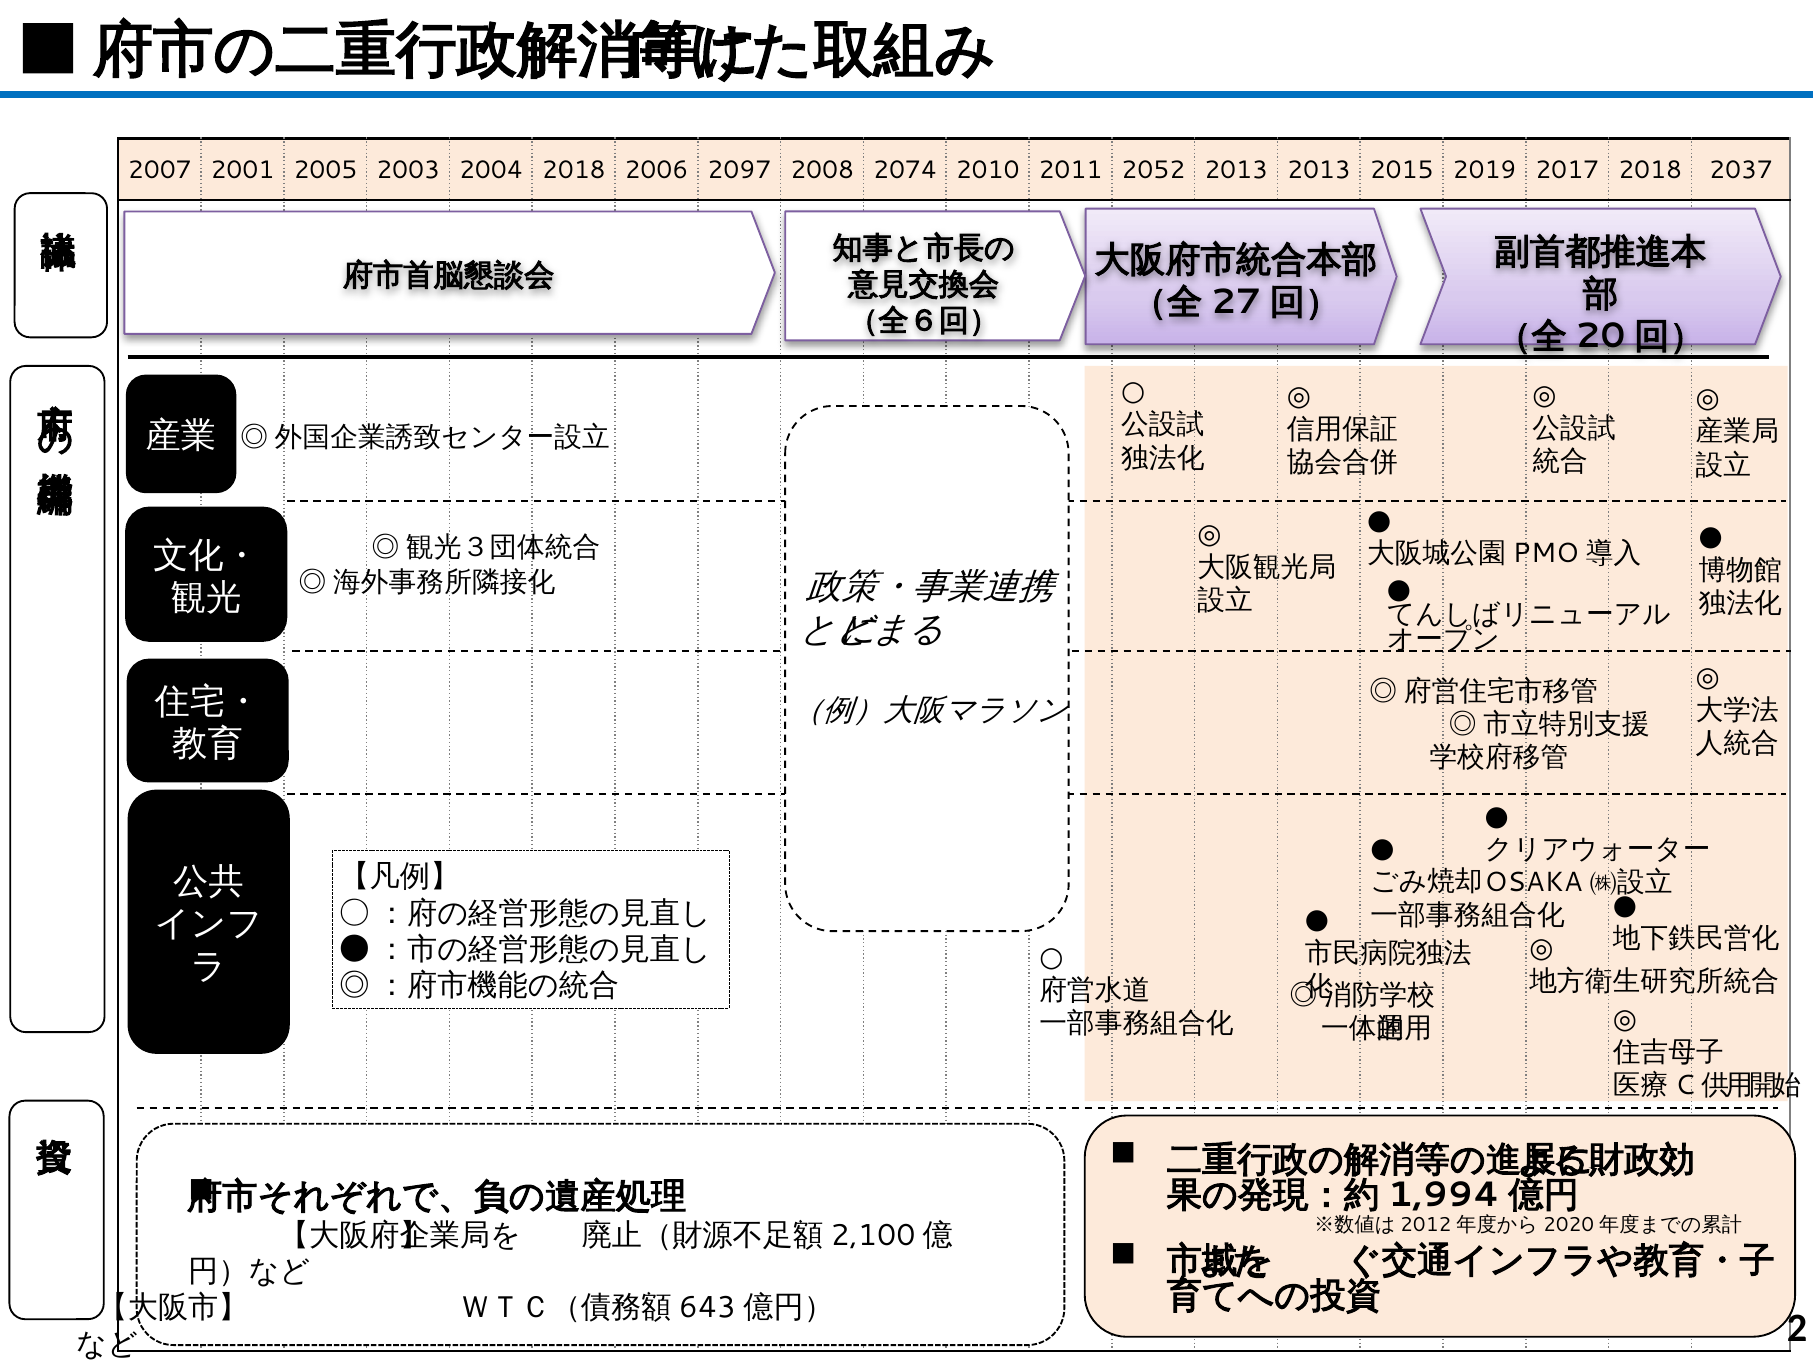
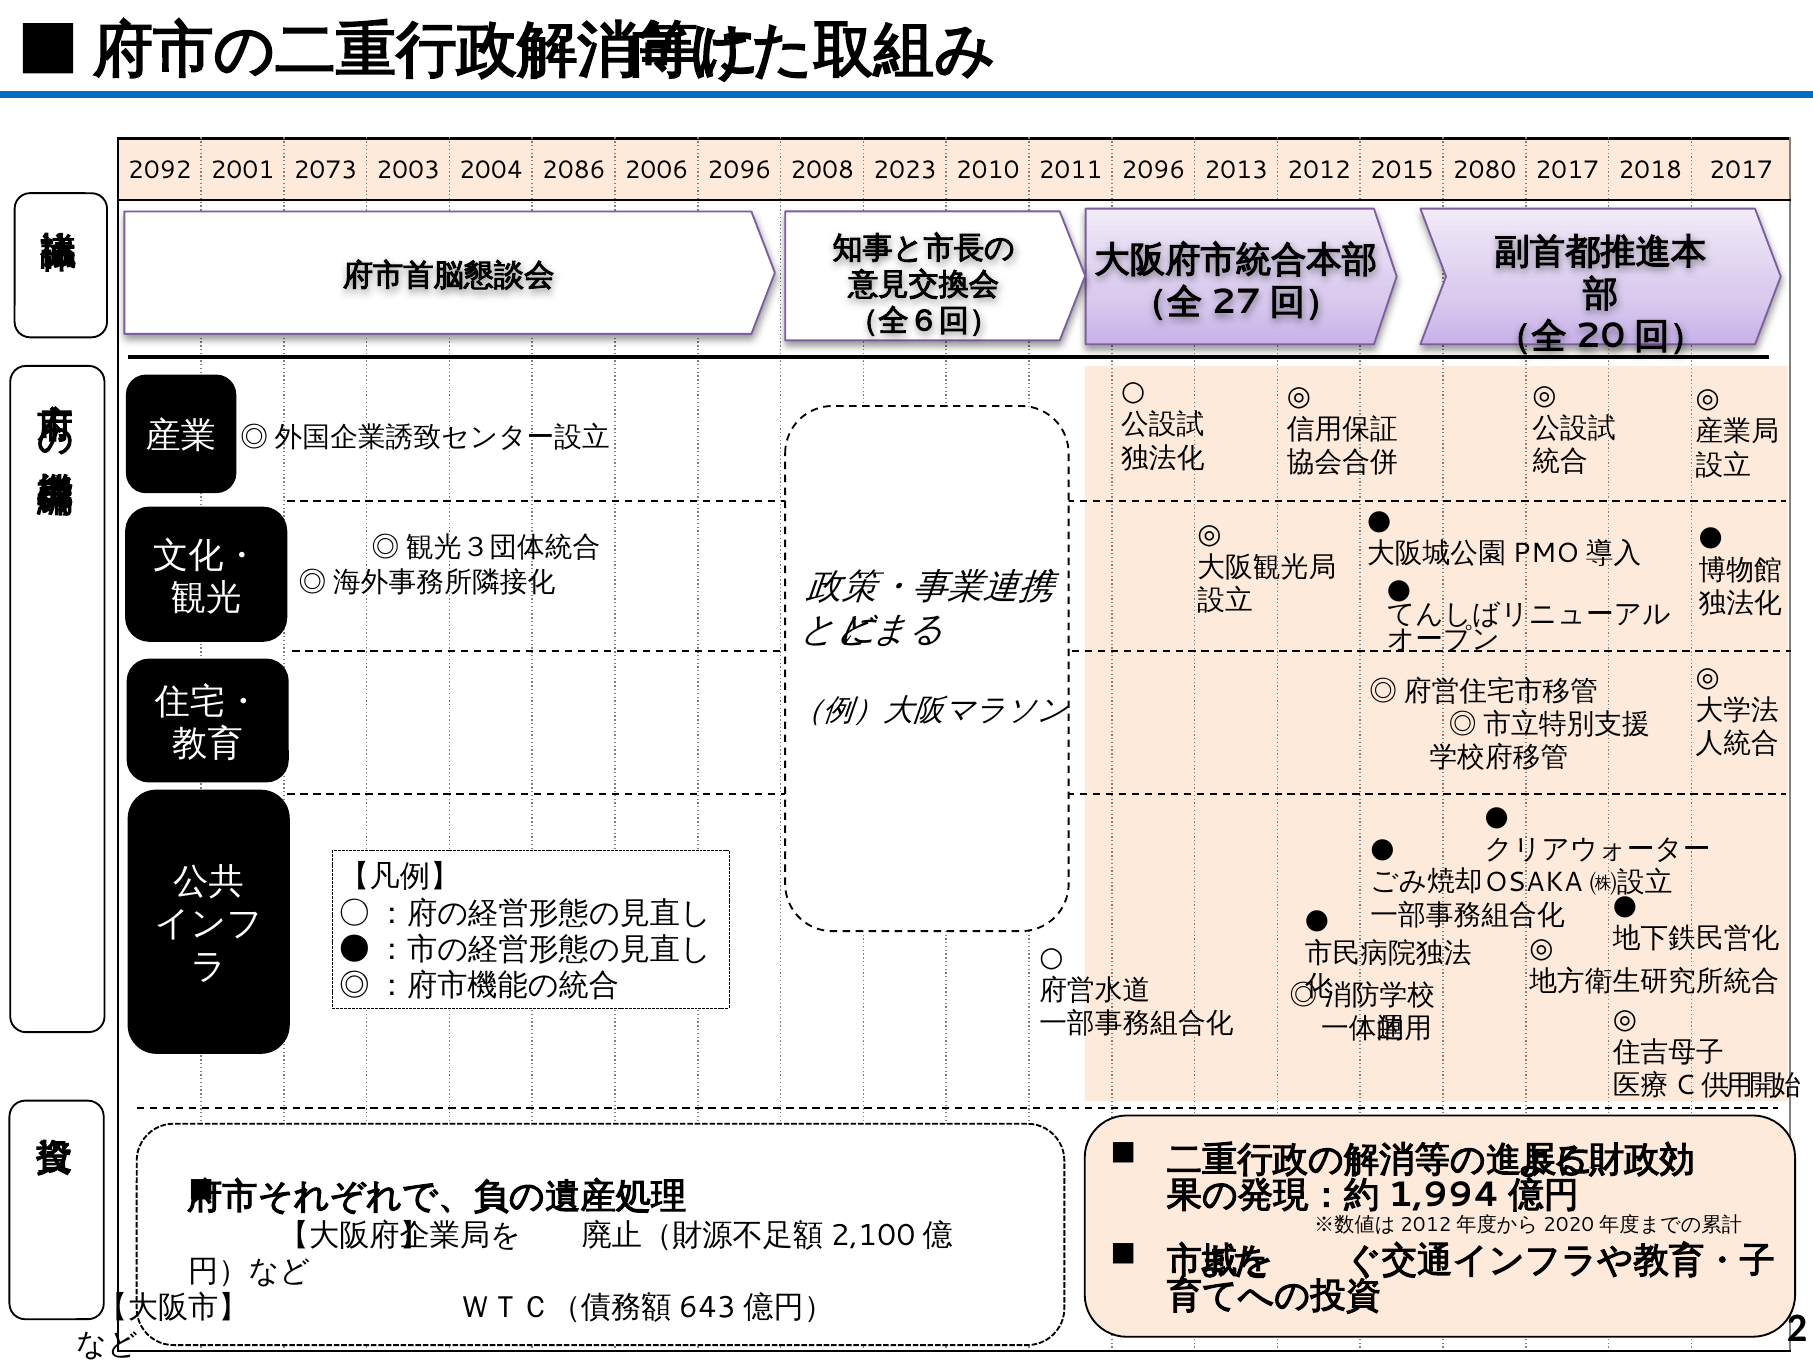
2007: 2007 -> 2092 (160, 170)
2005: 2005 -> 2073 (325, 170)
2004 2018: 2018 -> 2086 (574, 170)
2006 2097: 2097 -> 2096 (739, 170)
2074: 2074 -> 2023 (905, 170)
2011 2052: 2052 -> 2096 (1153, 170)
2013 2013: 2013 -> 2012 (1319, 170)
2019: 2019 -> 2080 (1485, 170)
2018 2037: 2037 -> 2017 (1741, 170)
